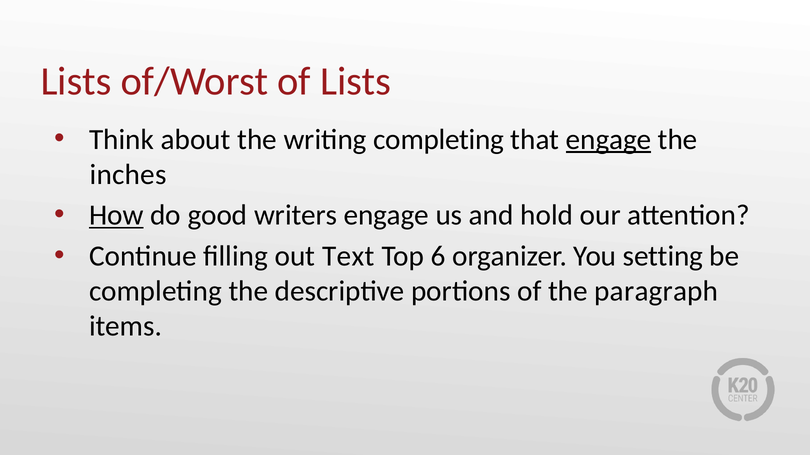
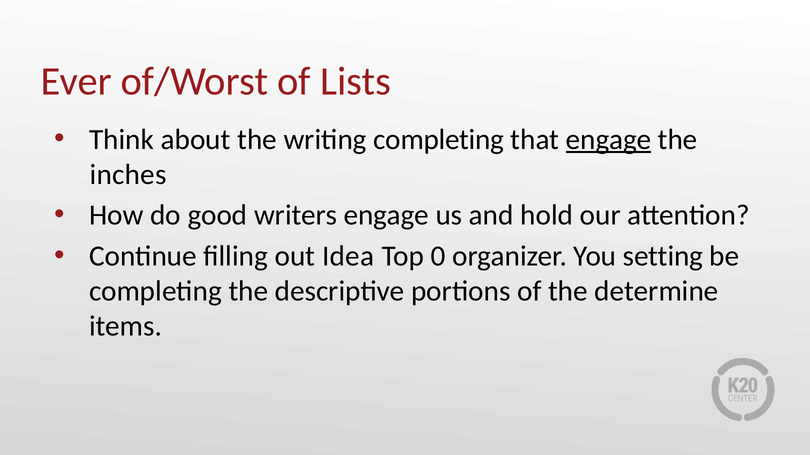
Lists: Lists -> Ever (76, 82)
How underline: present -> none (116, 216)
Text: Text -> Idea (348, 257)
6: 6 -> 0 (438, 257)
paragraph: paragraph -> determine (656, 292)
